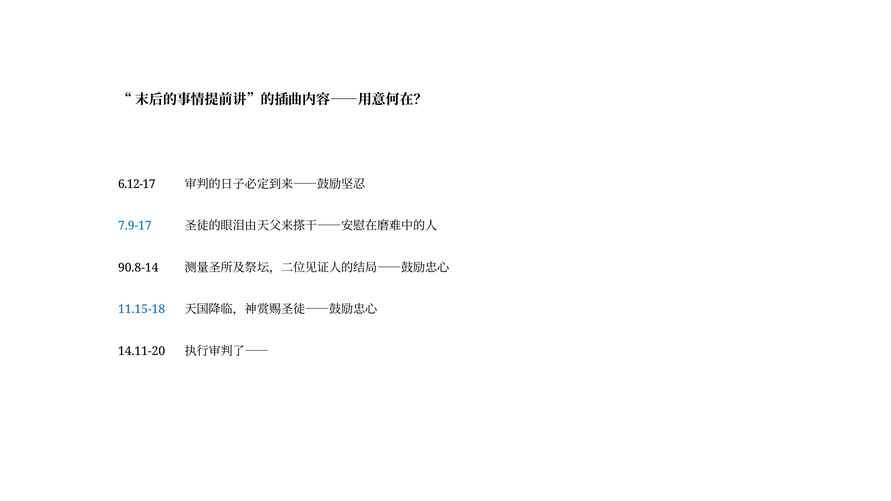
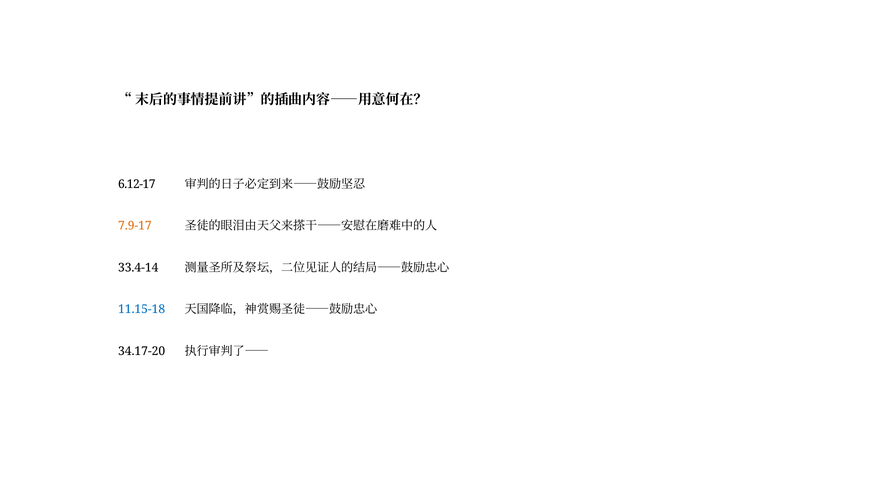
7.9-17 colour: blue -> orange (135, 226)
90.8-14: 90.8-14 -> 33.4-14 (138, 268)
14.11-20: 14.11-20 -> 34.17-20 (142, 351)
